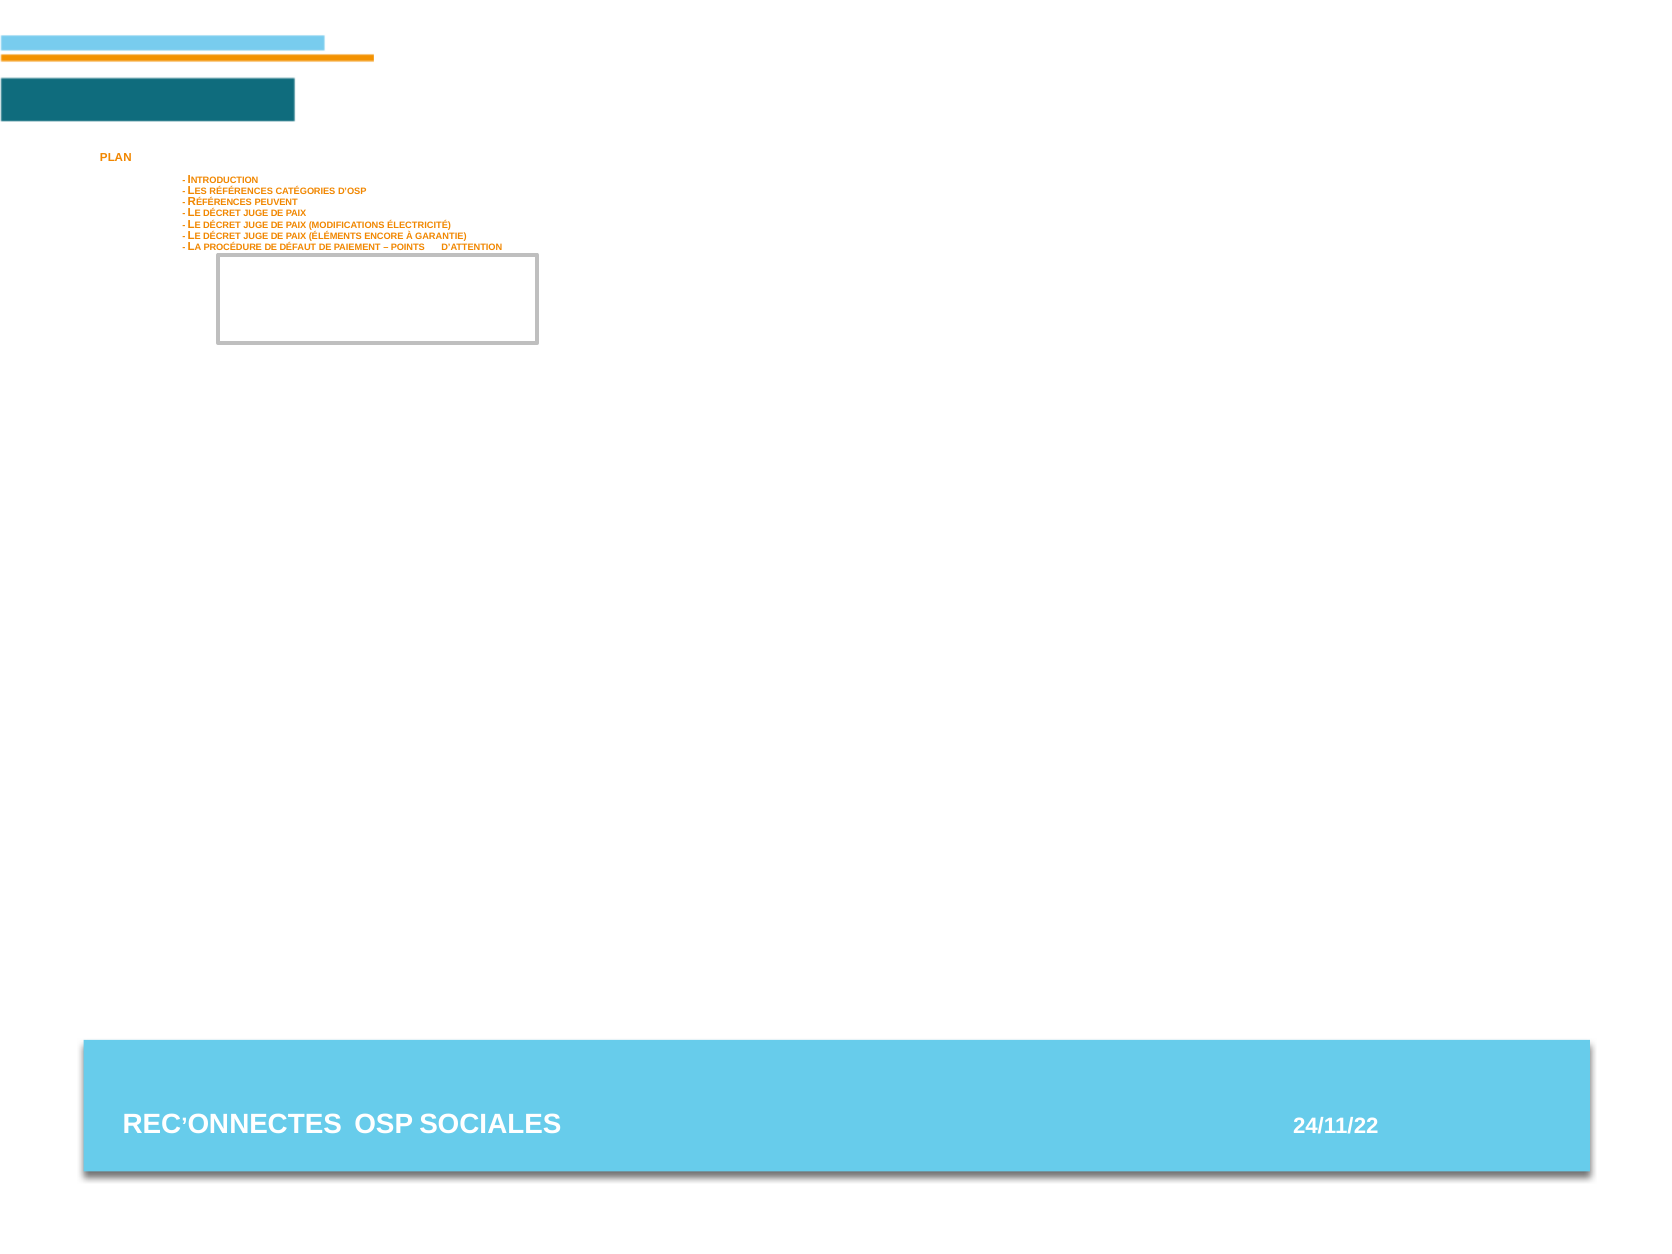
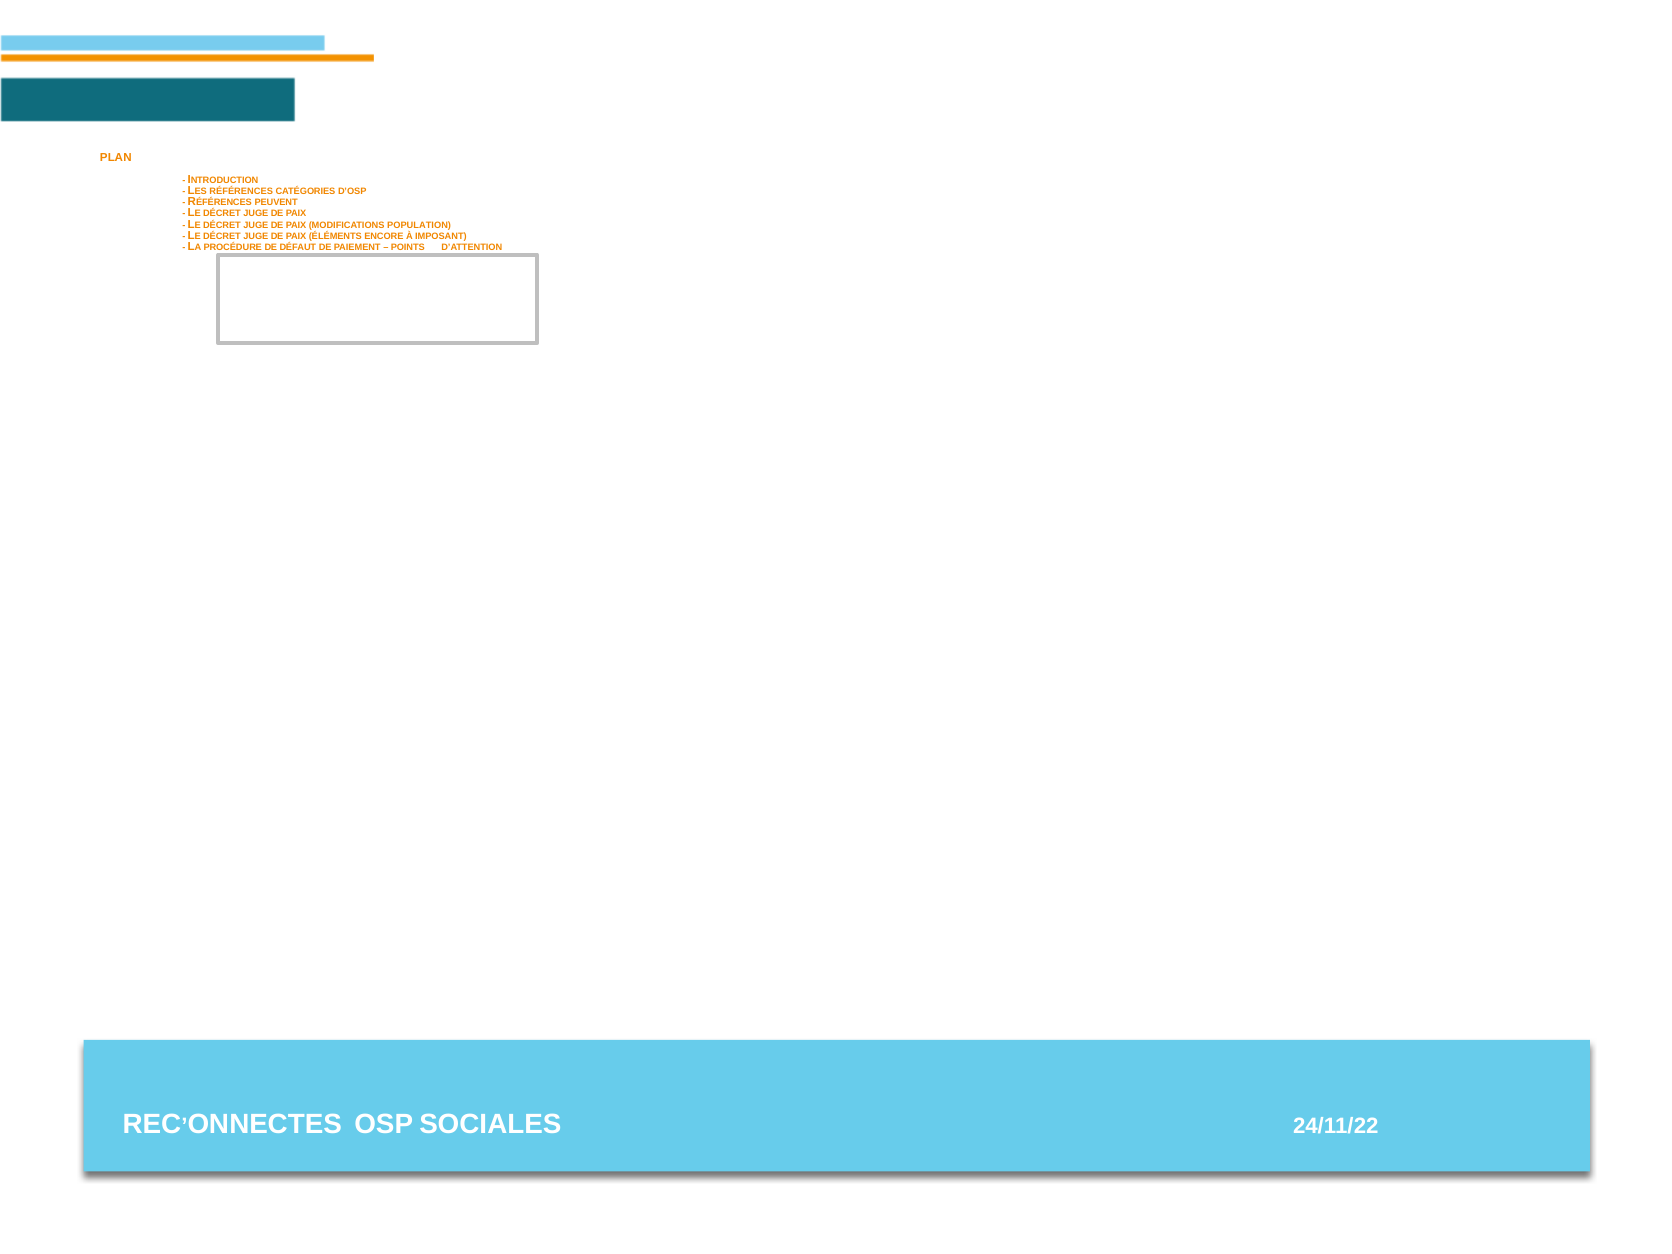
ÉLECTRICITÉ: ÉLECTRICITÉ -> POPULATION (419, 225)
GARANTIE: GARANTIE -> IMPOSANT (441, 236)
